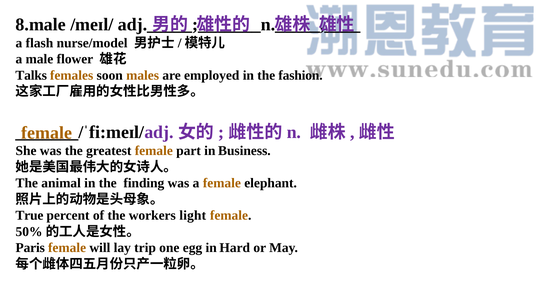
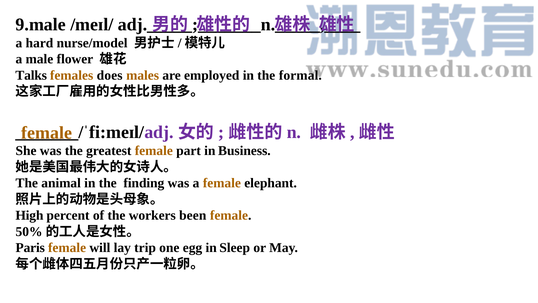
8.male: 8.male -> 9.male (41, 24)
flash: flash -> hard (39, 43)
soon: soon -> does (110, 75)
fashion: fashion -> formal (300, 75)
True: True -> High (29, 215)
light: light -> been (193, 215)
Hard: Hard -> Sleep (235, 247)
